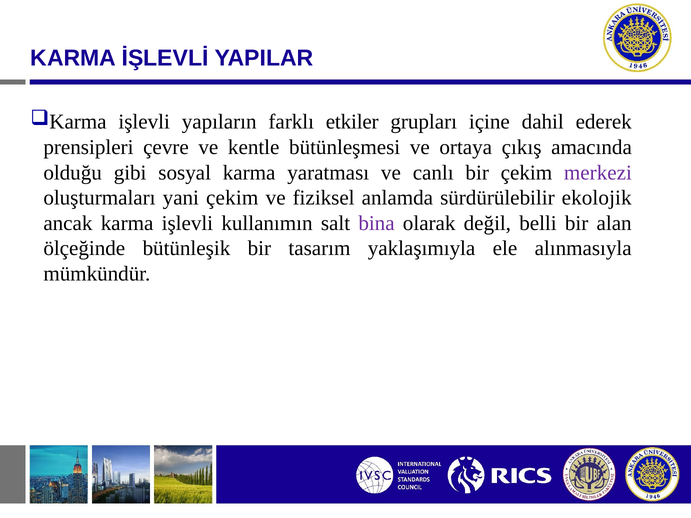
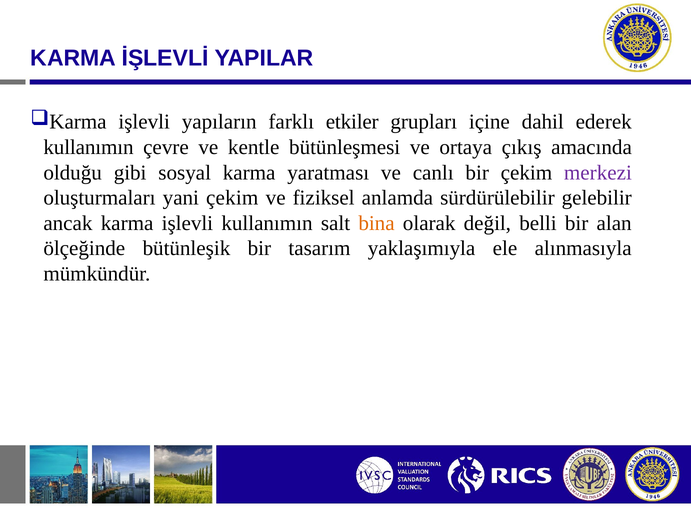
prensipleri: prensipleri -> kullanımın (89, 147)
ekolojik: ekolojik -> gelebilir (597, 198)
bina colour: purple -> orange (377, 223)
